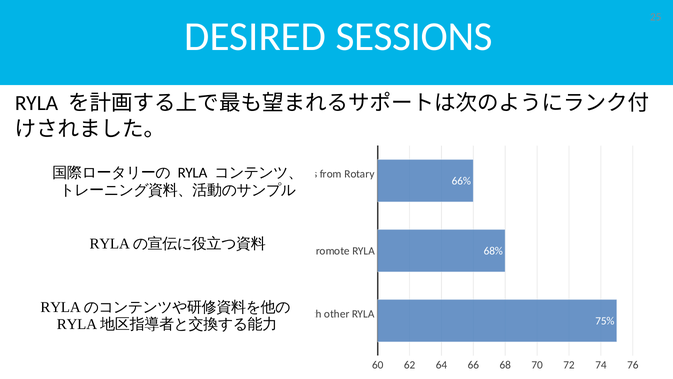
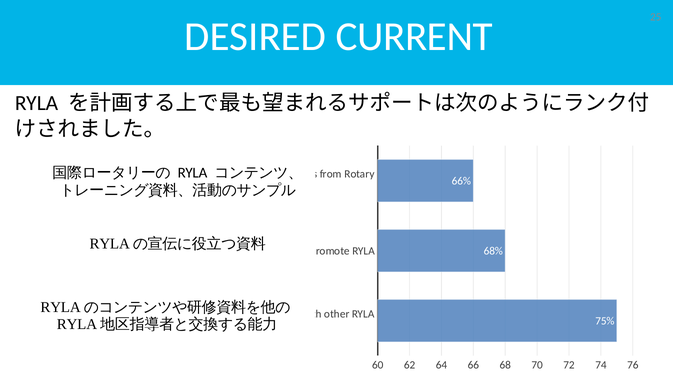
SESSIONS: SESSIONS -> CURRENT (414, 37)
